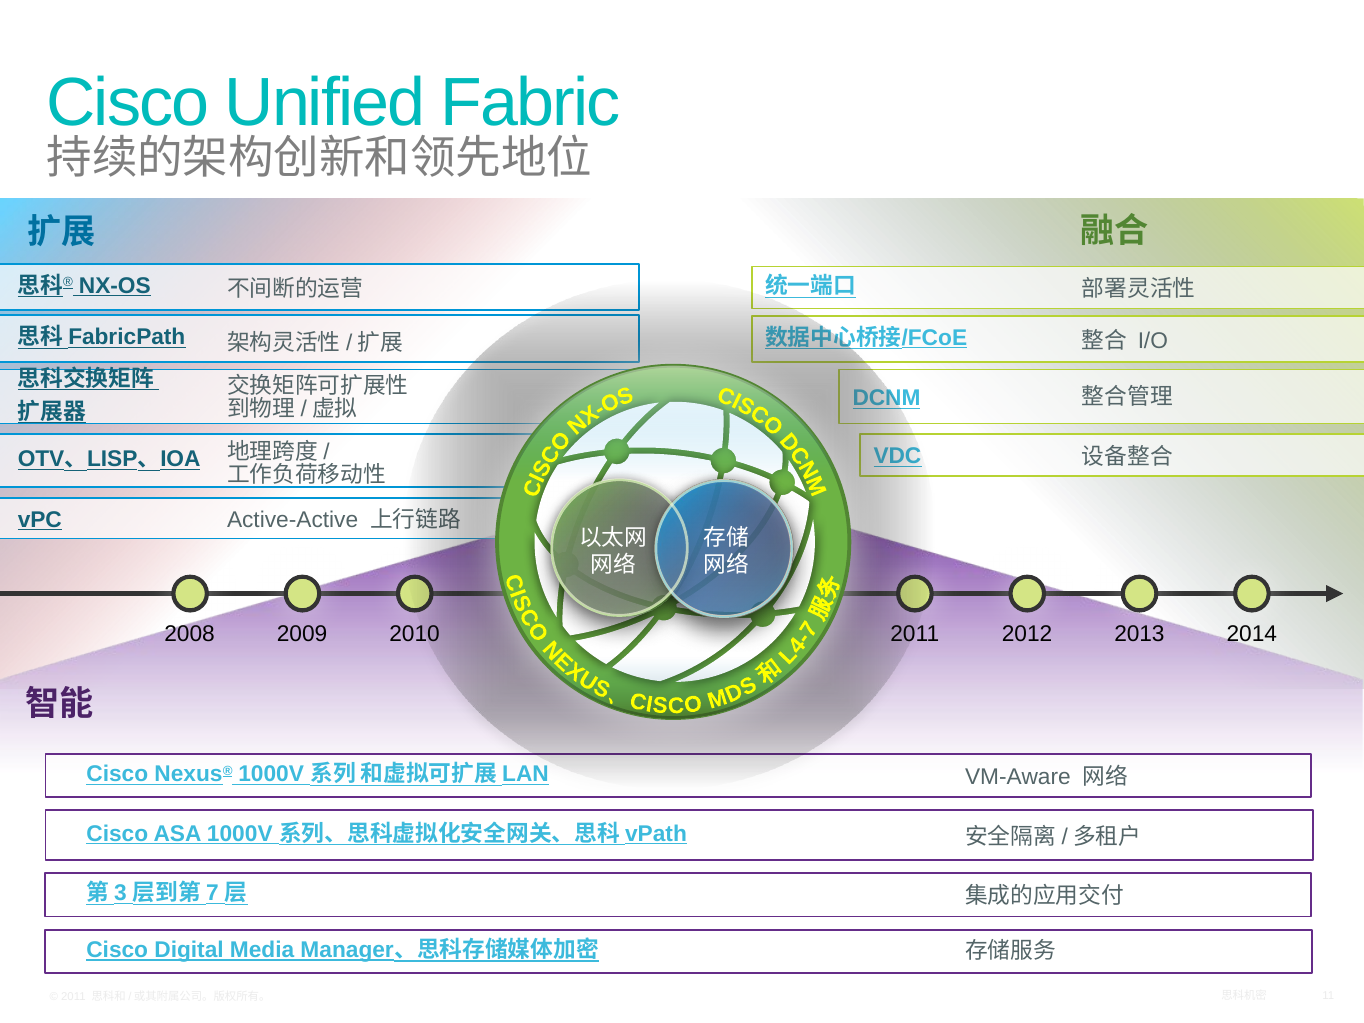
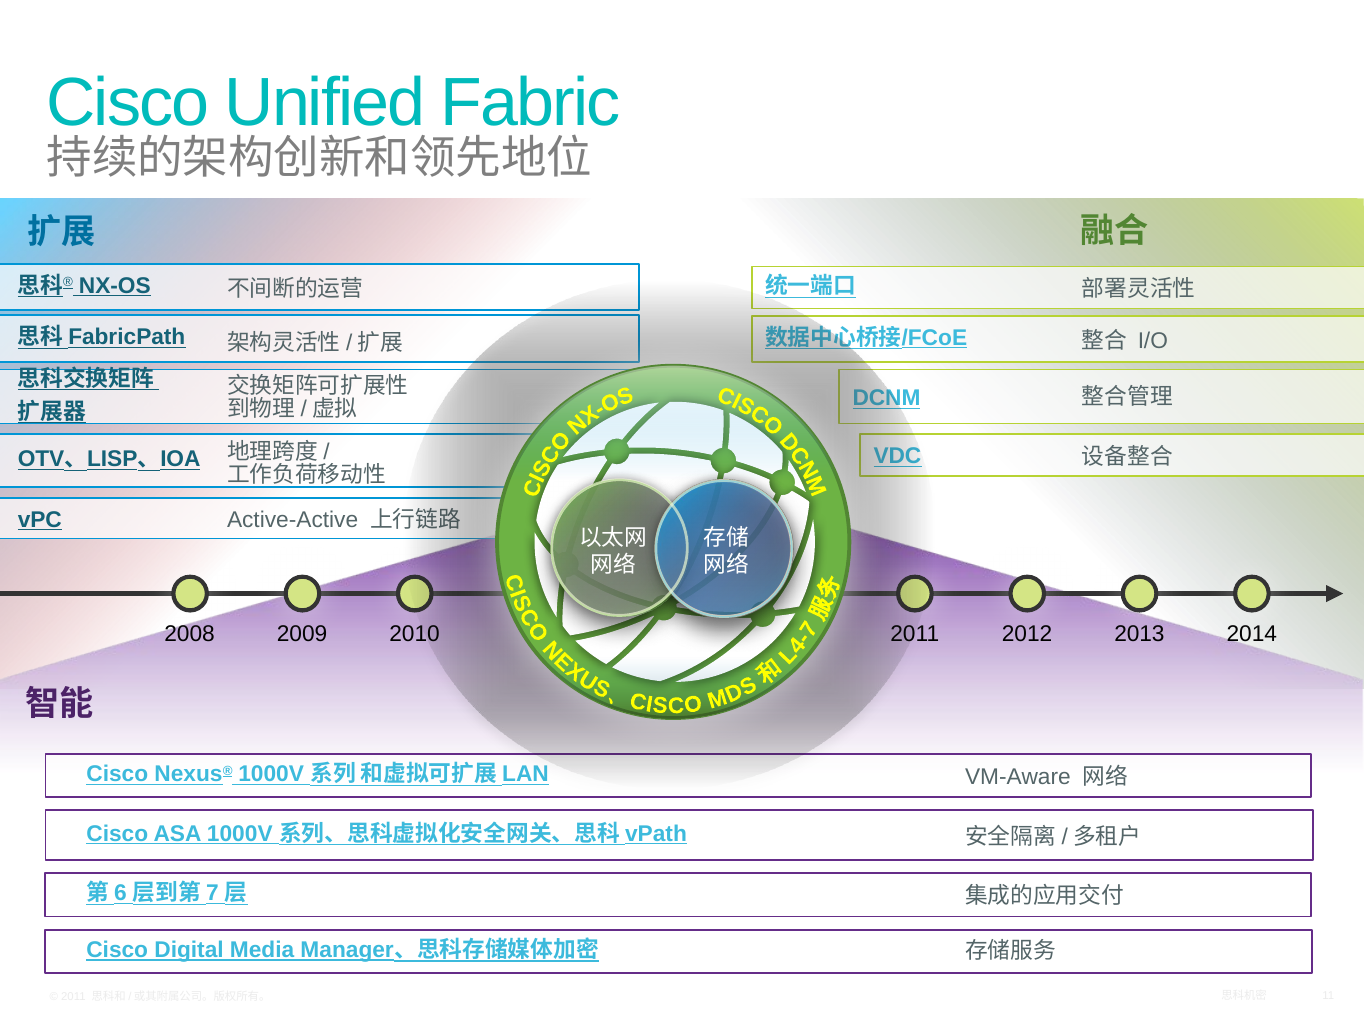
3: 3 -> 6 (120, 893)
